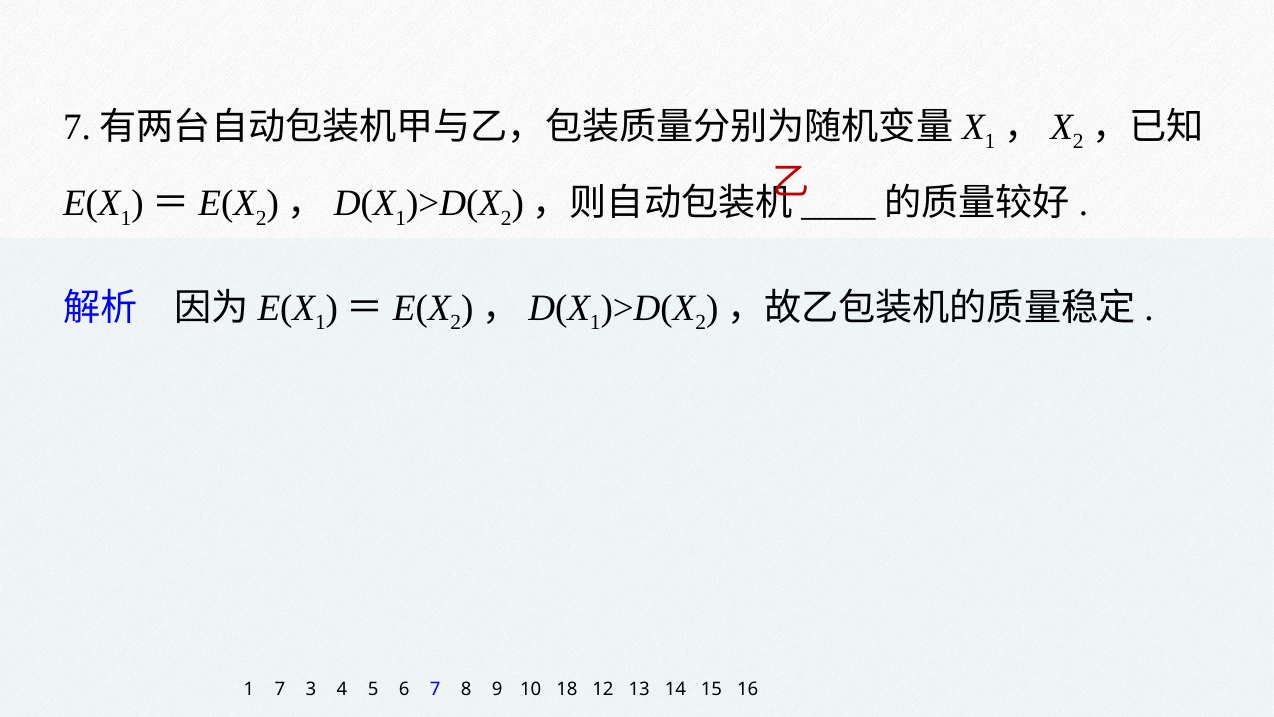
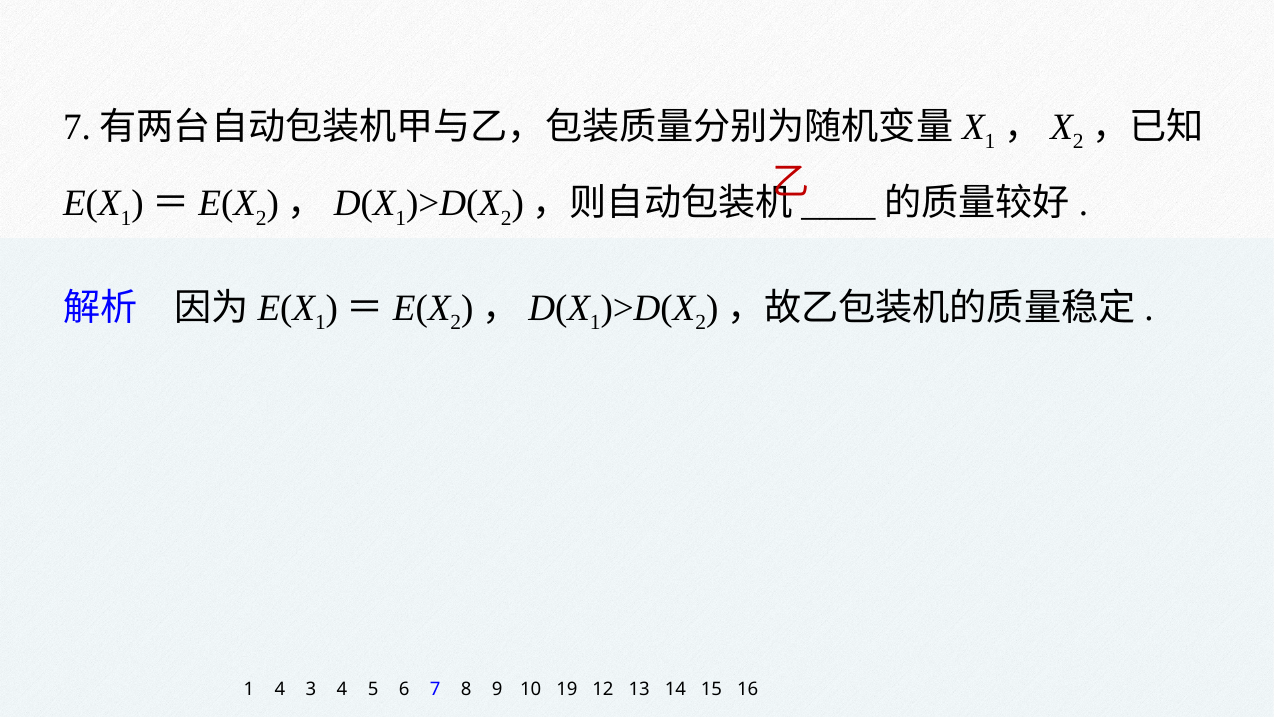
1 7: 7 -> 4 (280, 689)
18: 18 -> 19 (567, 689)
